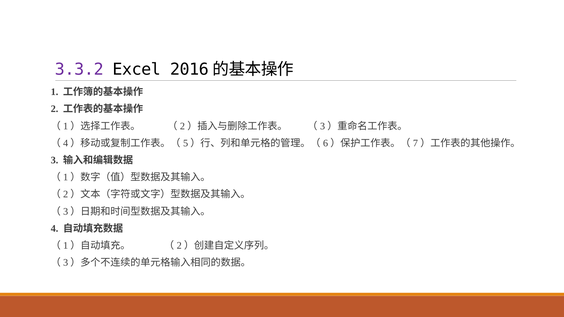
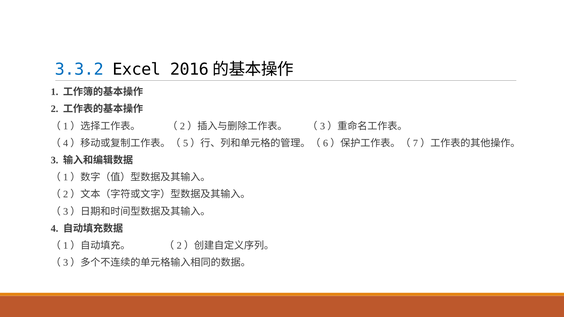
3.3.2 colour: purple -> blue (79, 69)
